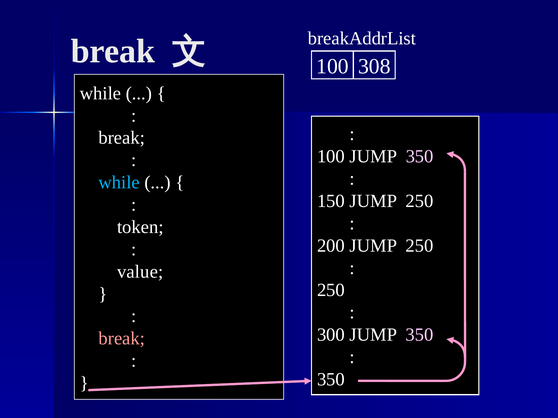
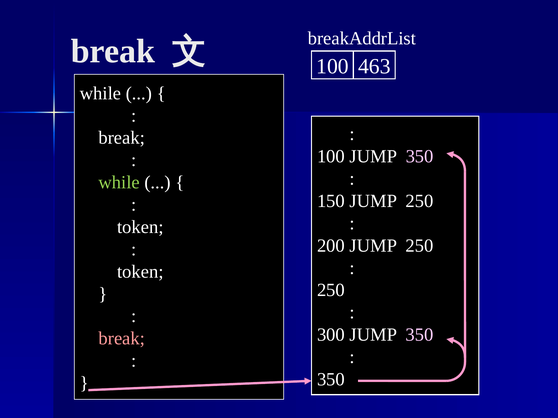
308: 308 -> 463 (374, 67)
while colour: light blue -> light green (119, 183)
value: value -> token (140, 272)
